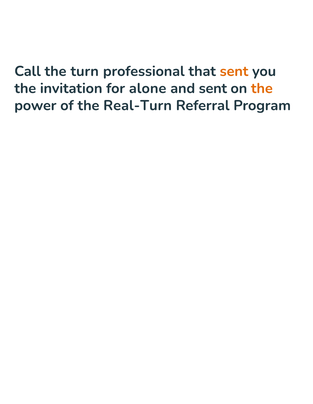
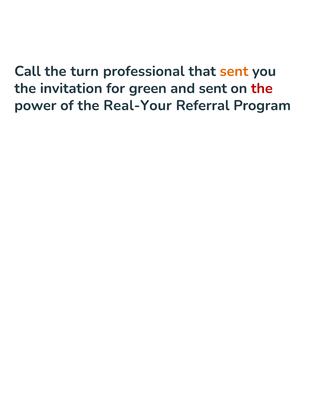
alone: alone -> green (148, 89)
the colour: orange -> red (262, 89)
Real-Turn: Real-Turn -> Real-Your (138, 106)
